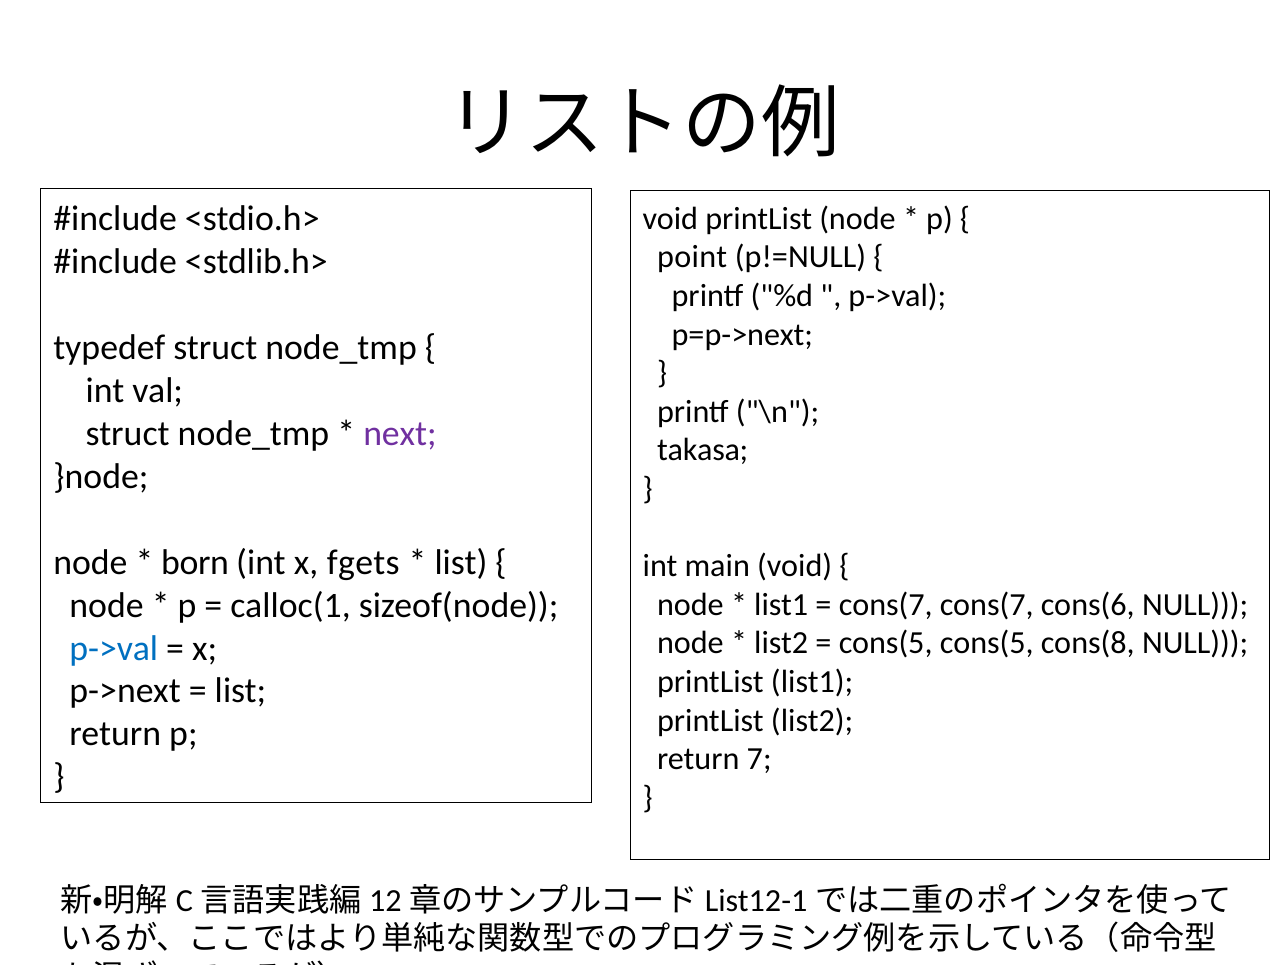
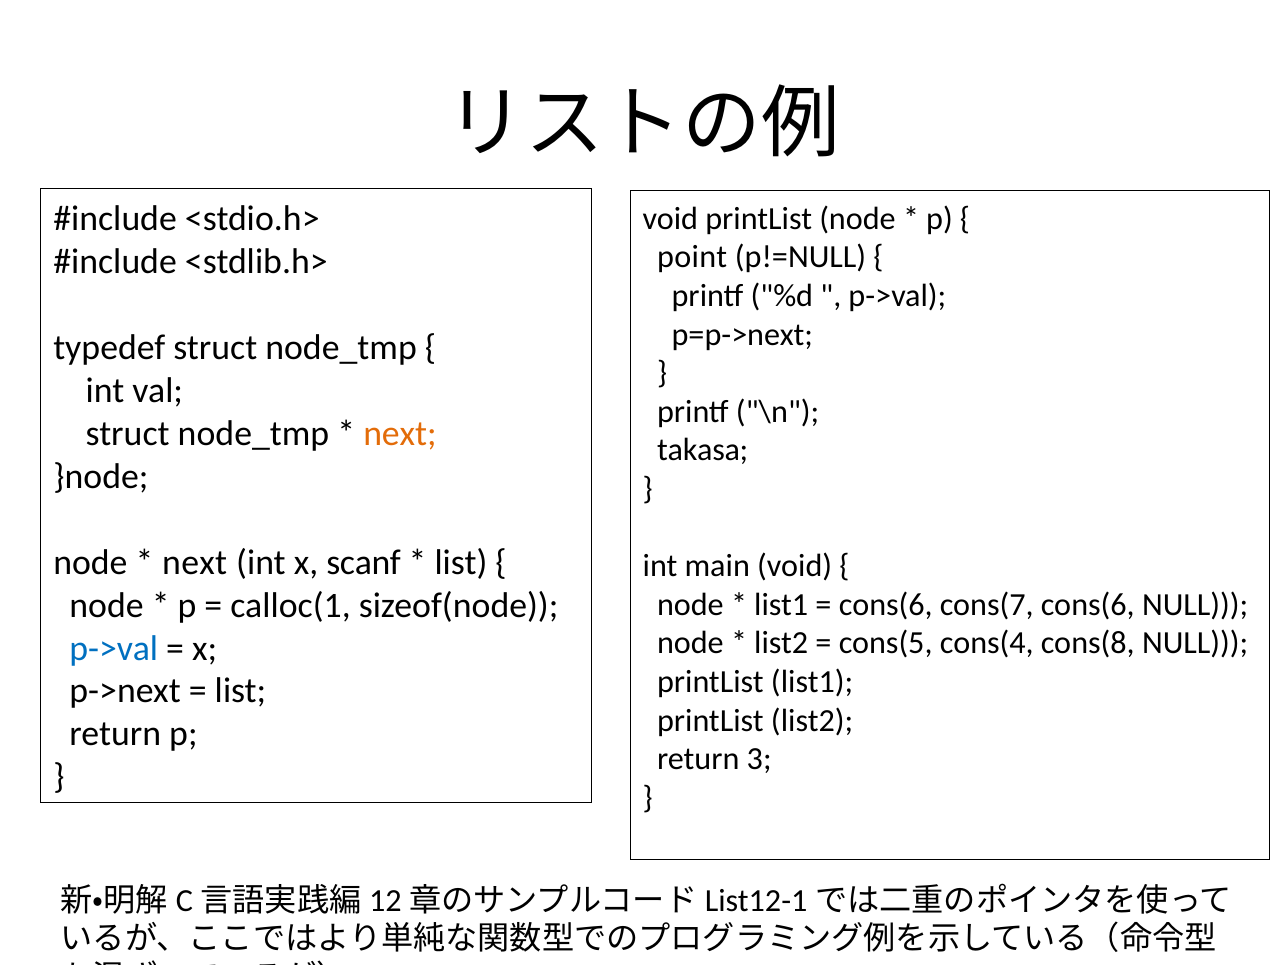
next colour: purple -> orange (400, 434)
born: born -> next (195, 563)
fgets: fgets -> scanf (364, 563)
cons(7: cons(7 -> cons(6 (886, 605)
cons(5 cons(5: cons(5 -> cons(4 (987, 644)
7: 7 -> 3 (759, 759)
